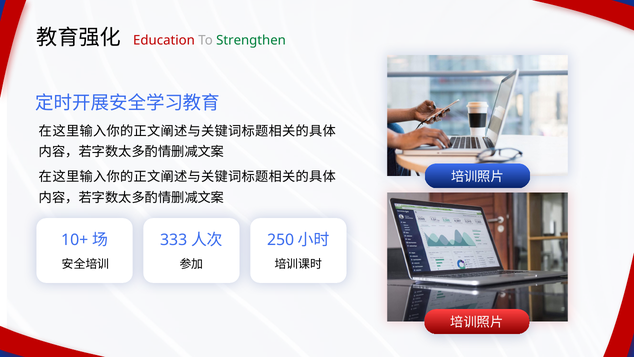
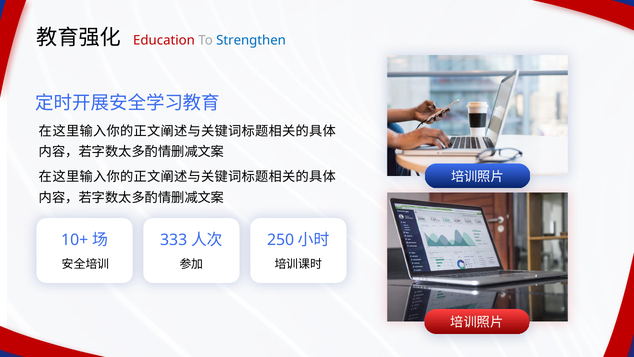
Strengthen colour: green -> blue (251, 41)
